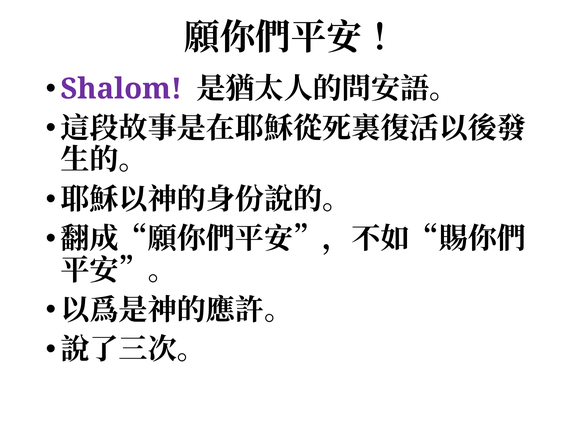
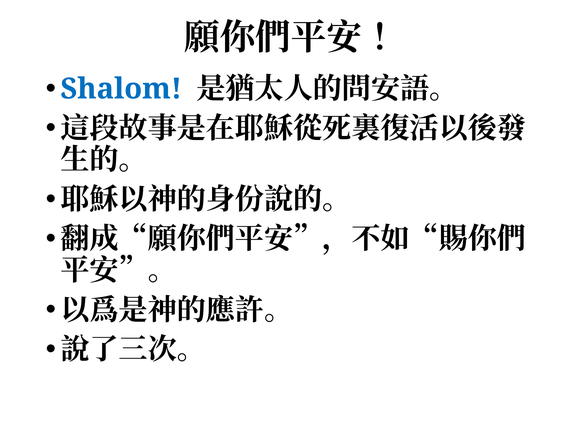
Shalom colour: purple -> blue (121, 89)
